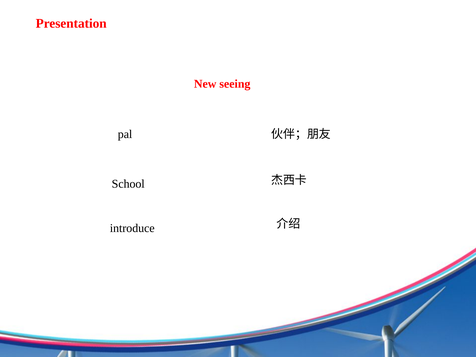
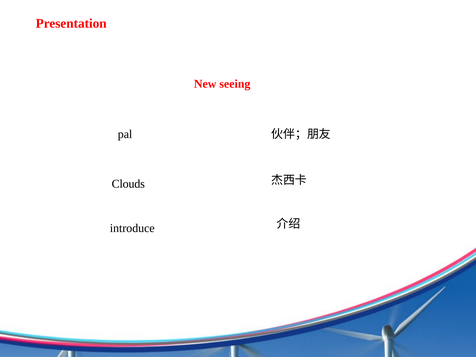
School: School -> Clouds (128, 184)
